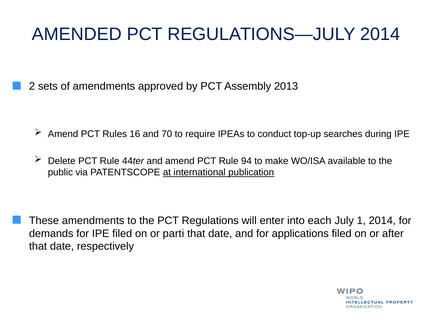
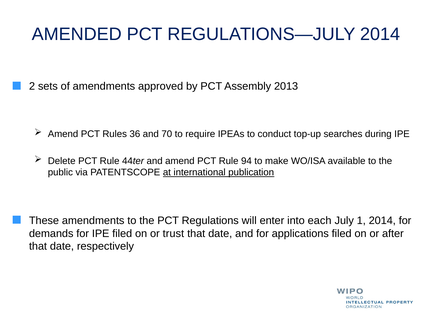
16: 16 -> 36 (135, 134)
parti: parti -> trust (173, 233)
